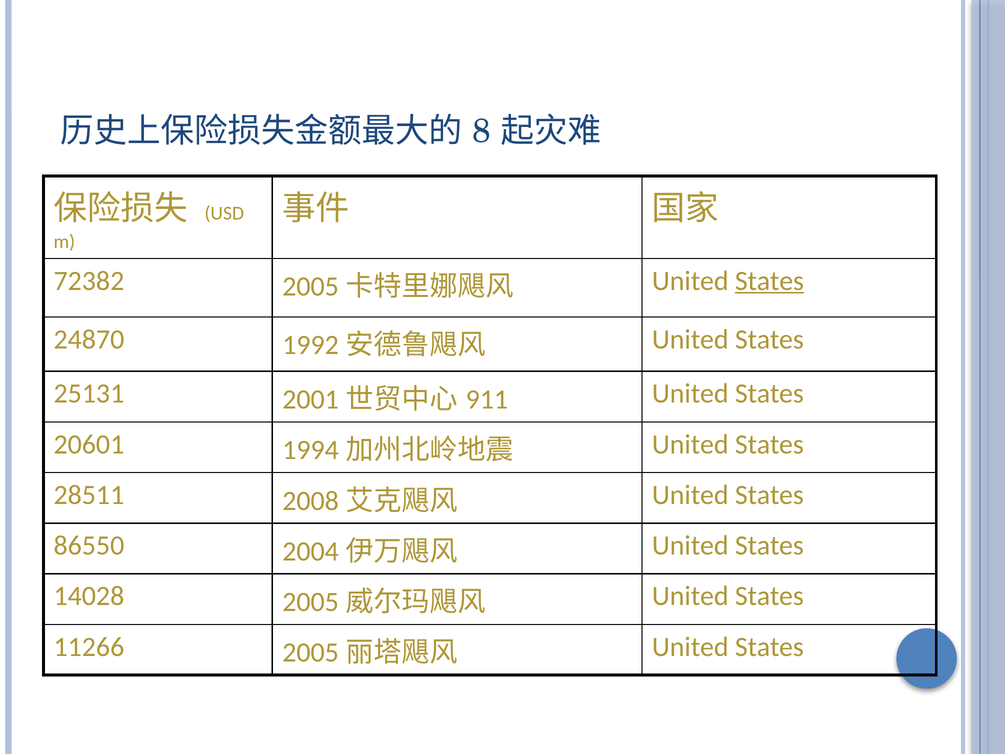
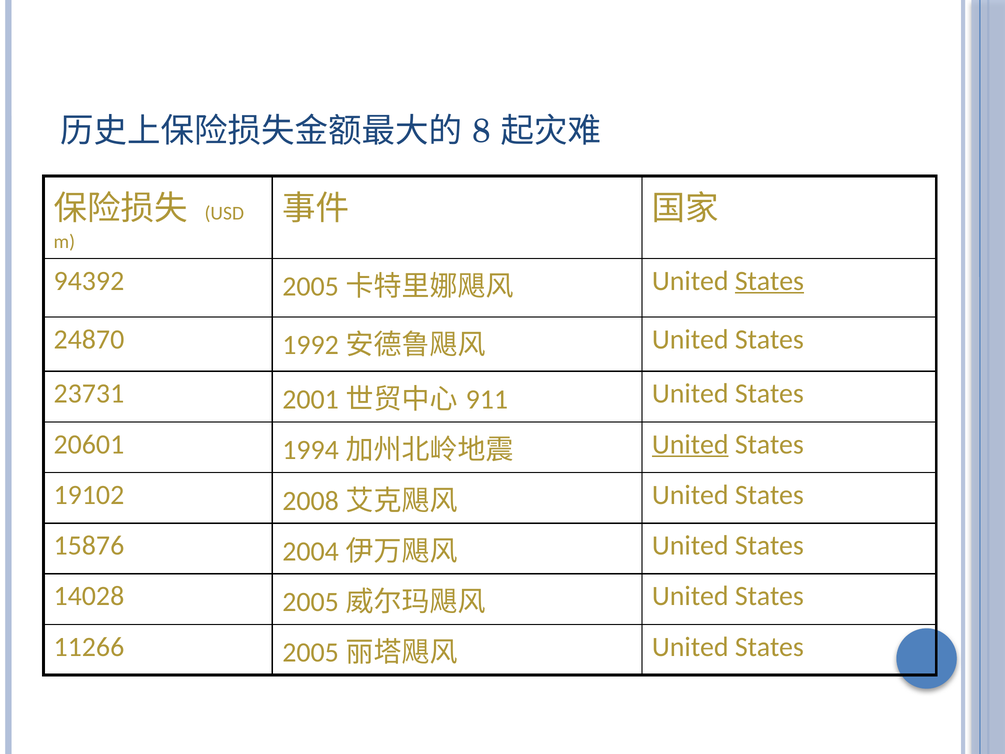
72382: 72382 -> 94392 (89, 281)
25131: 25131 -> 23731 (89, 394)
United underline: none -> present (690, 444)
28511: 28511 -> 19102 (89, 495)
86550: 86550 -> 15876 (89, 545)
